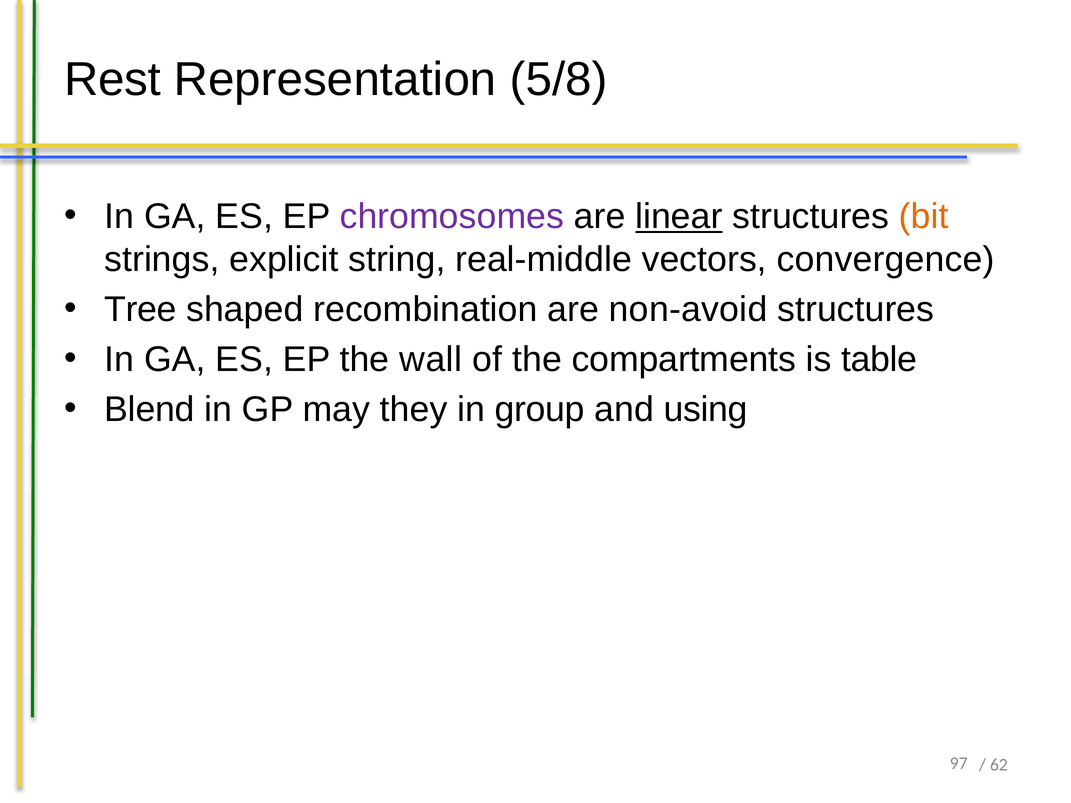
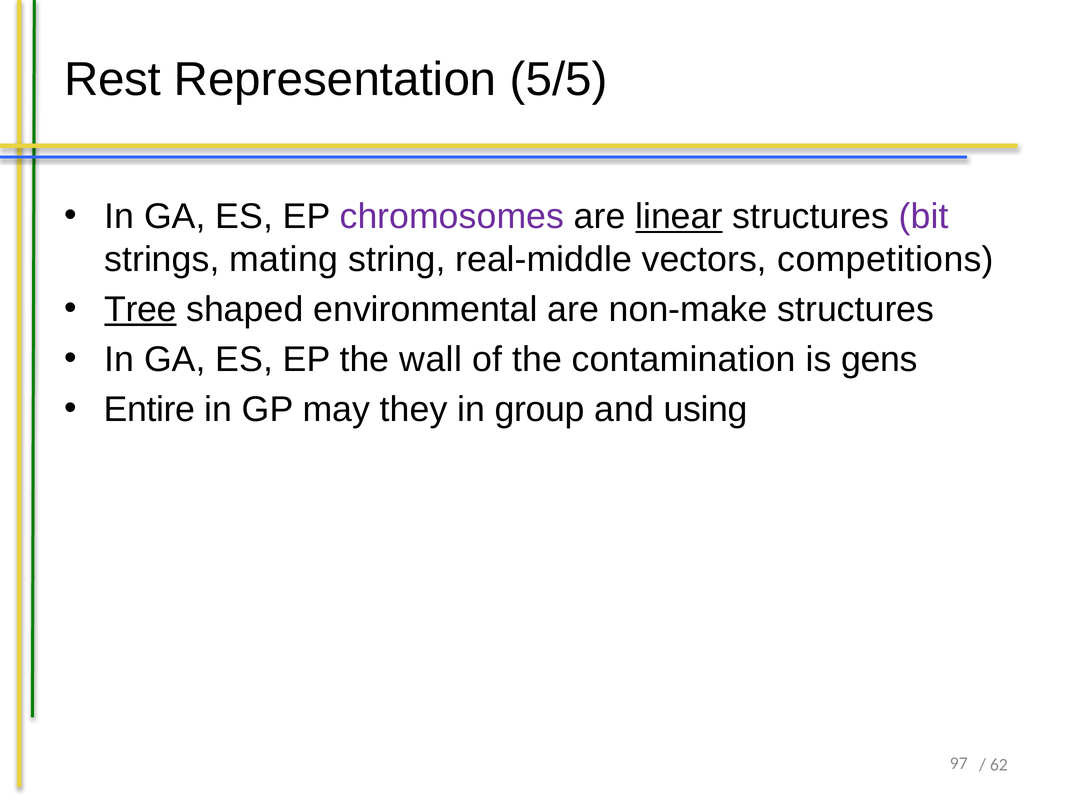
5/8: 5/8 -> 5/5 (559, 79)
bit colour: orange -> purple (924, 217)
explicit: explicit -> mating (284, 260)
convergence: convergence -> competitions (886, 260)
Tree underline: none -> present (141, 310)
recombination: recombination -> environmental (425, 310)
non-avoid: non-avoid -> non-make (688, 310)
compartments: compartments -> contamination (684, 359)
table: table -> gens (879, 359)
Blend: Blend -> Entire (149, 409)
